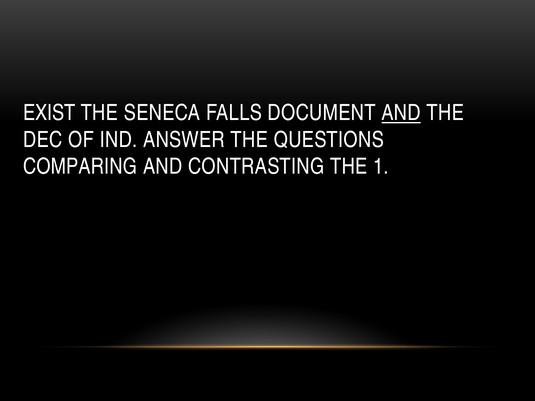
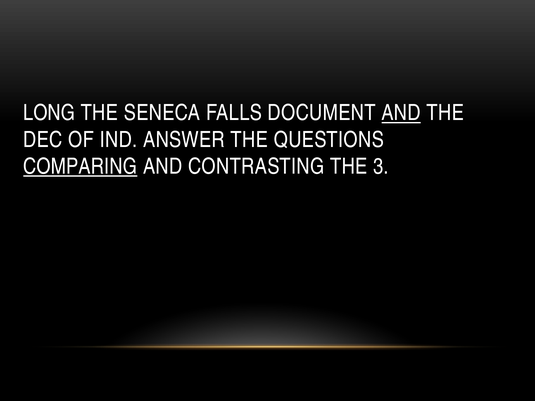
EXIST: EXIST -> LONG (49, 113)
COMPARING underline: none -> present (80, 167)
1: 1 -> 3 (381, 167)
